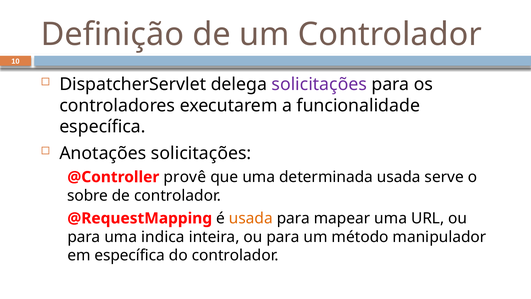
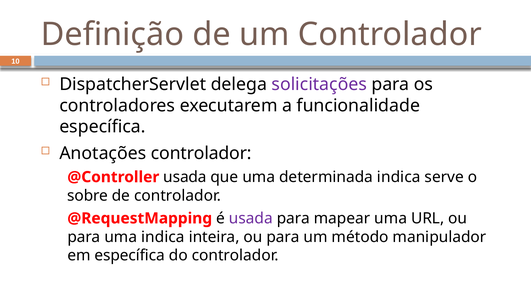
Anotações solicitações: solicitações -> controlador (201, 153)
@Controller provê: provê -> usada (185, 177)
determinada usada: usada -> indica (399, 177)
usada colour: orange -> purple (251, 218)
